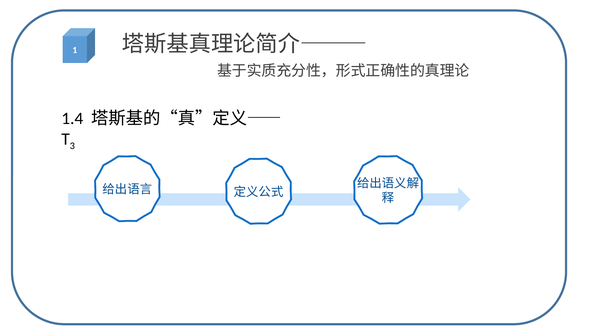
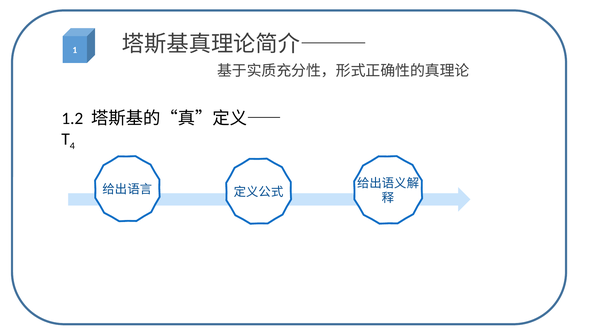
1.4: 1.4 -> 1.2 (72, 118)
3: 3 -> 4 (72, 146)
